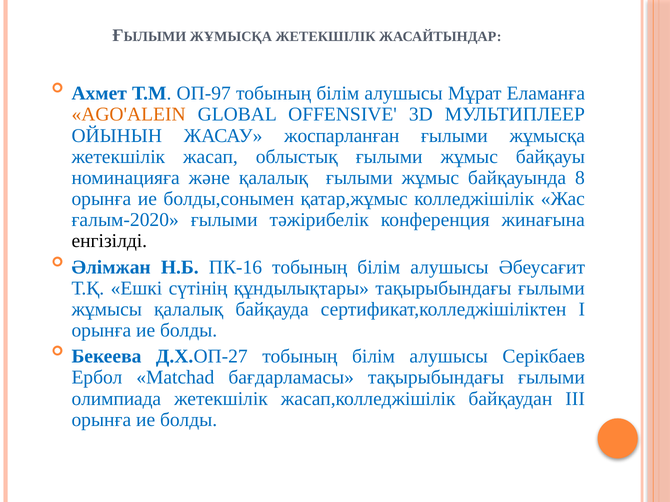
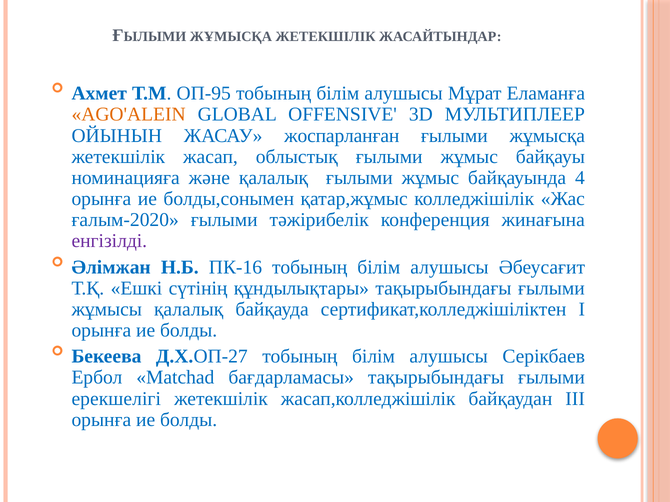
ОП-97: ОП-97 -> ОП-95 (204, 94)
8: 8 -> 4 (580, 178)
енгізілді colour: black -> purple (109, 241)
олимпиада: олимпиада -> ерекшелігі (116, 399)
